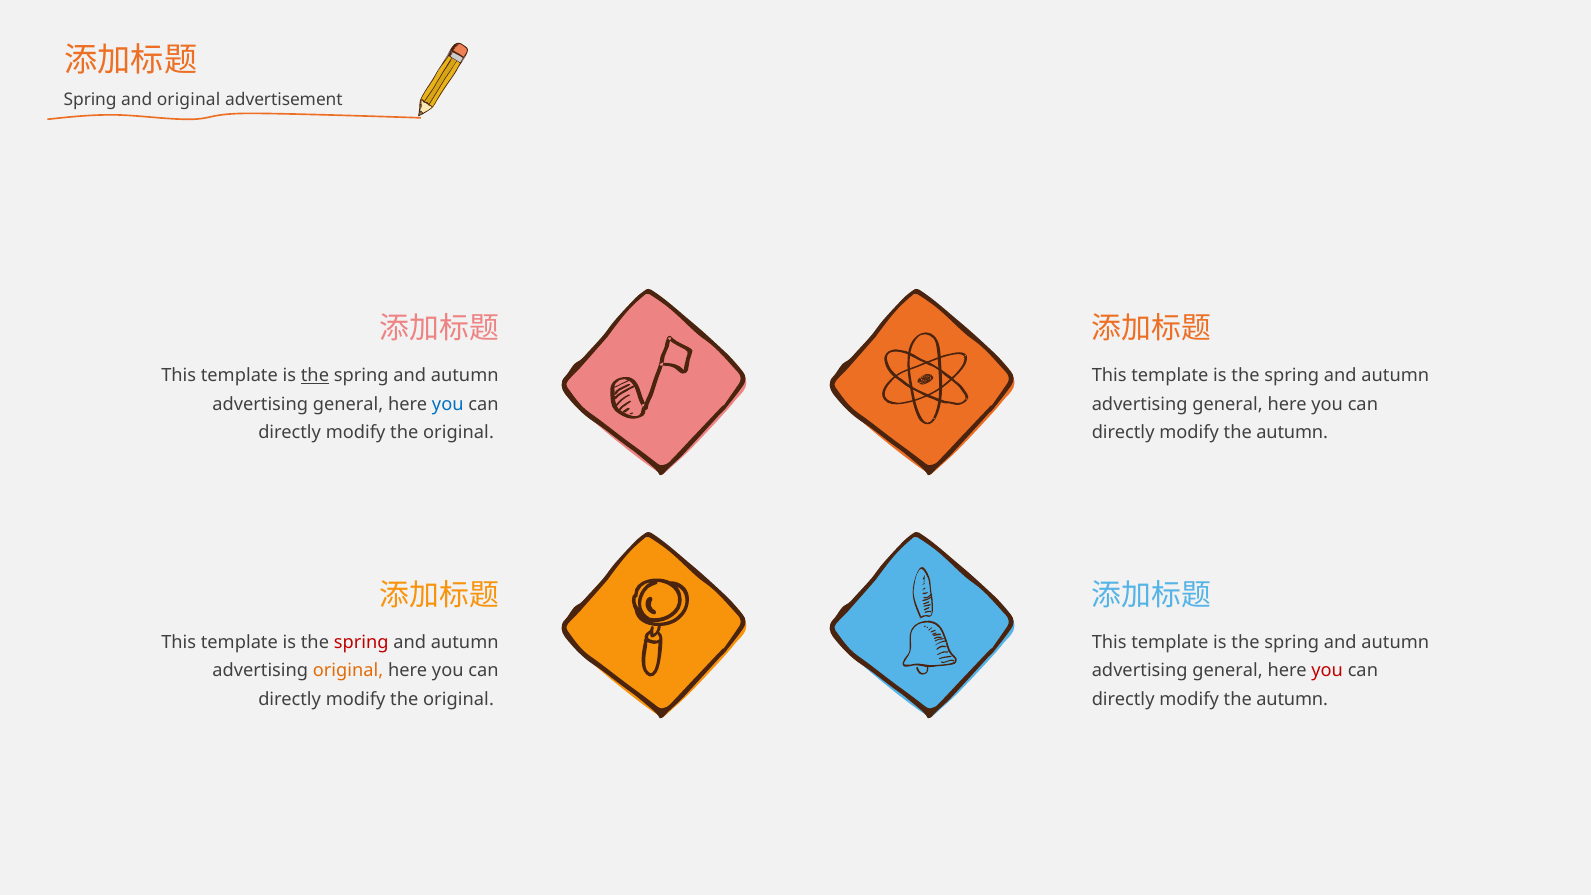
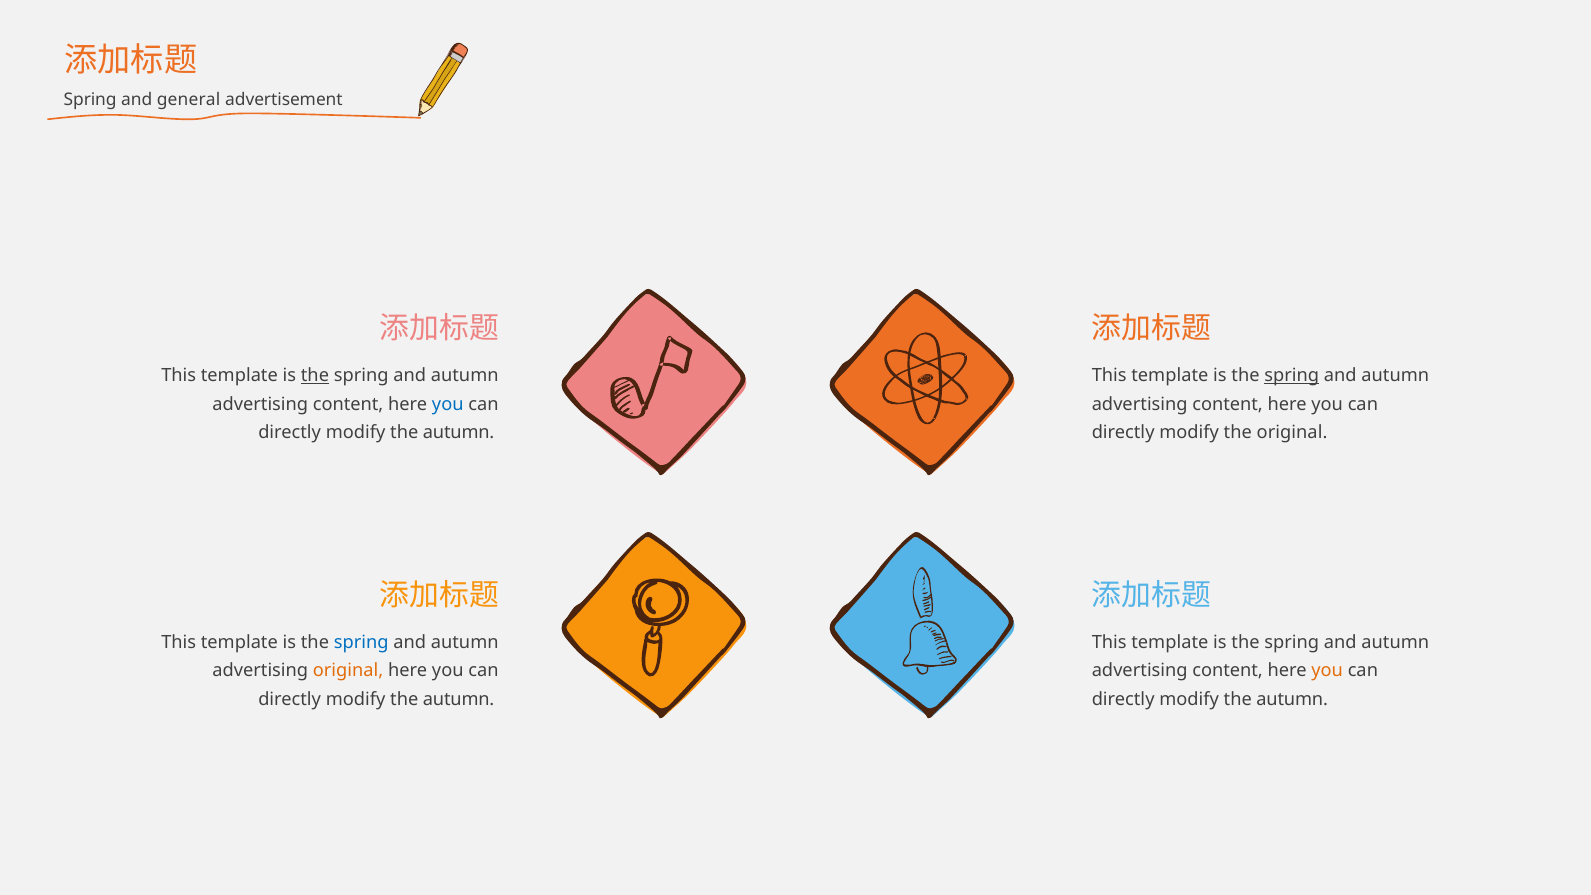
and original: original -> general (189, 99)
spring underline: none -> present (1292, 376)
general: general -> content (348, 404)
general: general -> content (1228, 404)
original: original -> autumn (459, 433)
autumn: autumn -> original (1292, 433)
spring colour: red -> blue (361, 642)
general: general -> content (1228, 671)
you colour: red -> orange (1327, 671)
original: original -> autumn (459, 699)
